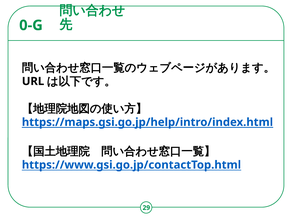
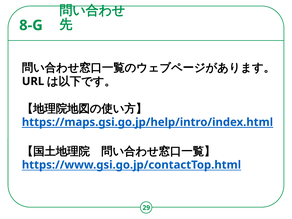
0-G: 0-G -> 8-G (31, 25)
